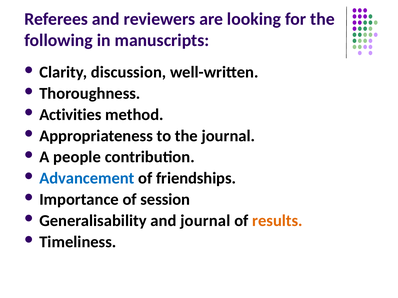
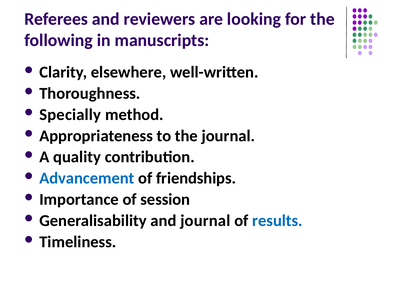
discussion: discussion -> elsewhere (129, 72)
Activities: Activities -> Specially (70, 115)
people: people -> quality (77, 157)
results colour: orange -> blue (277, 221)
